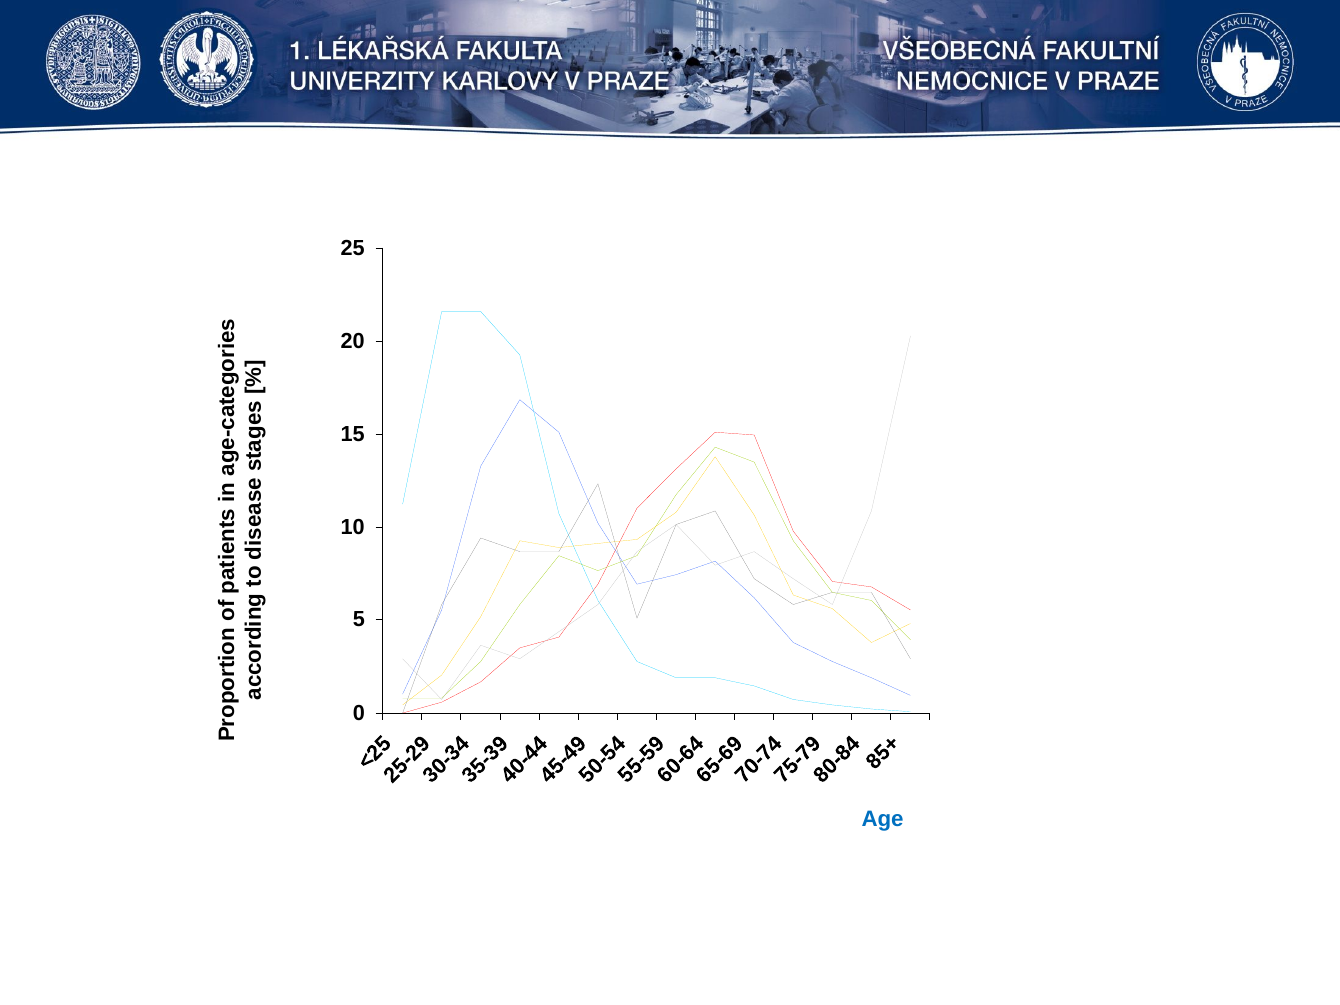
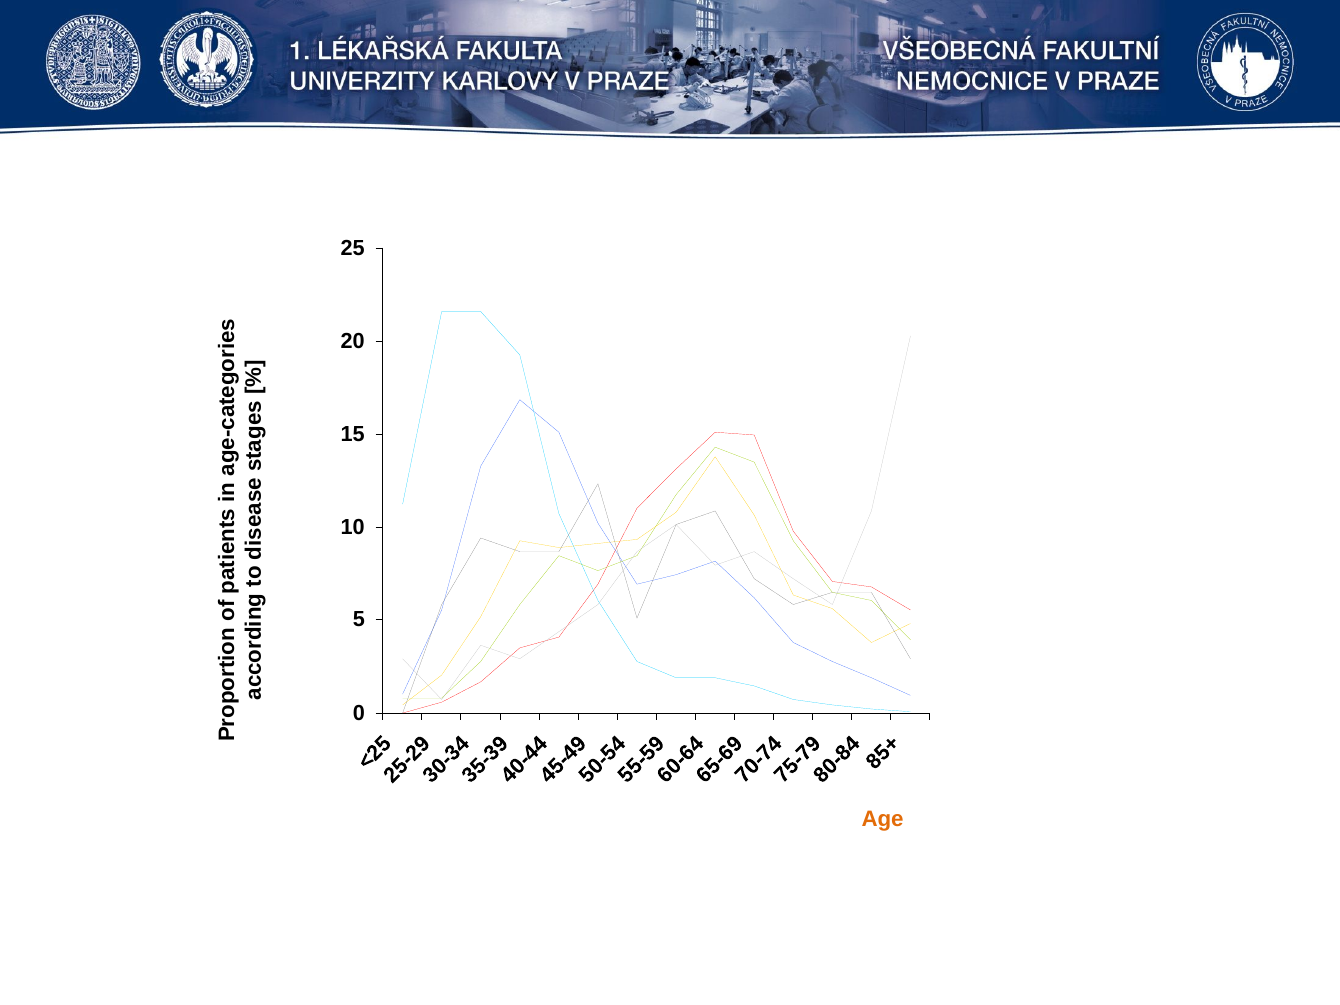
Age colour: blue -> orange (883, 819)
